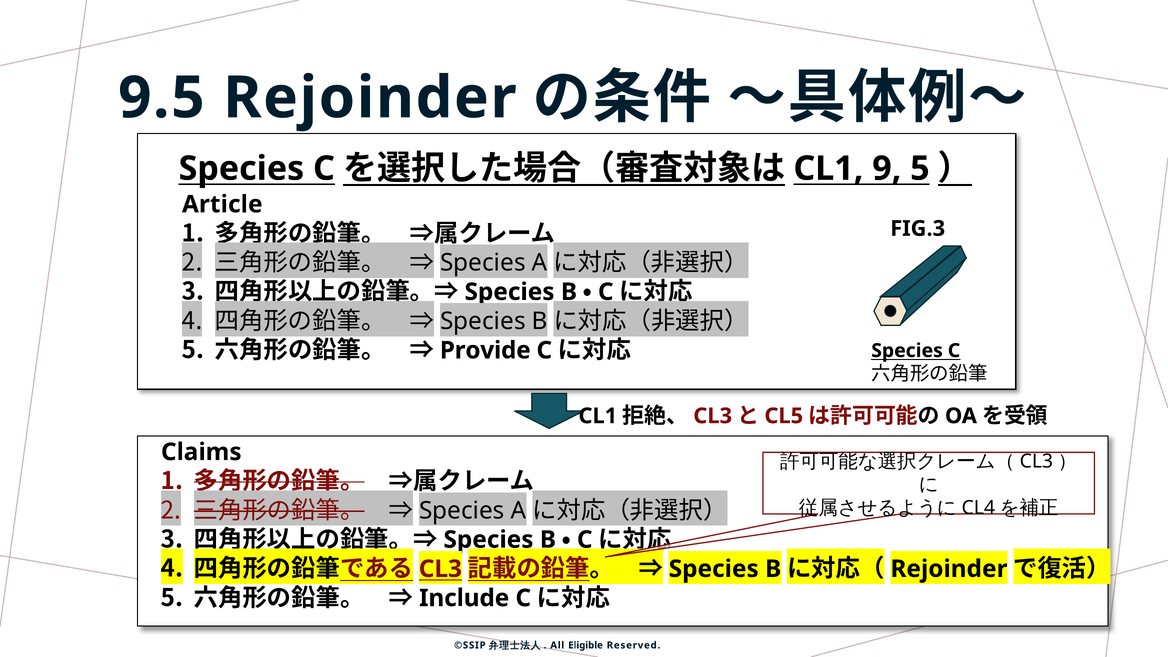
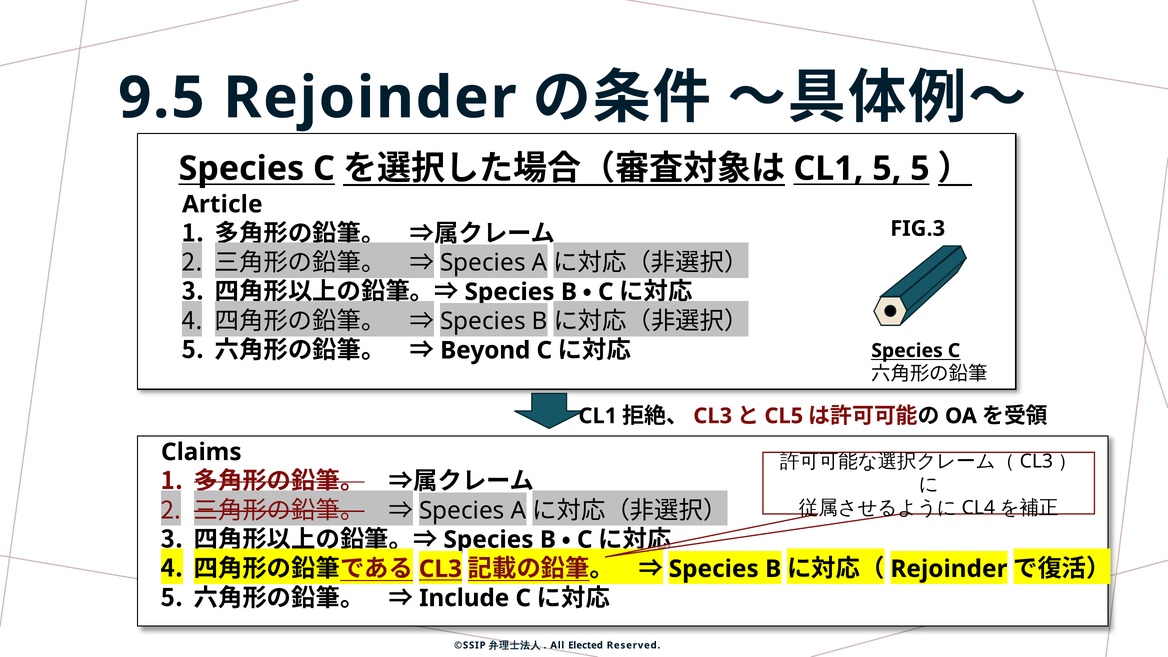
9: 9 -> 5 (887, 169)
Provide: Provide -> Beyond (485, 350)
Eligible: Eligible -> Elected (586, 645)
